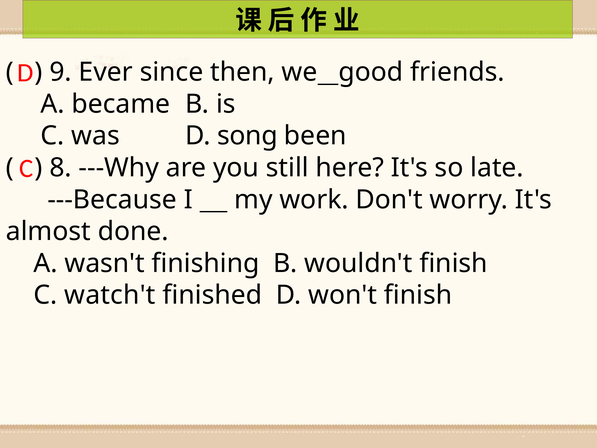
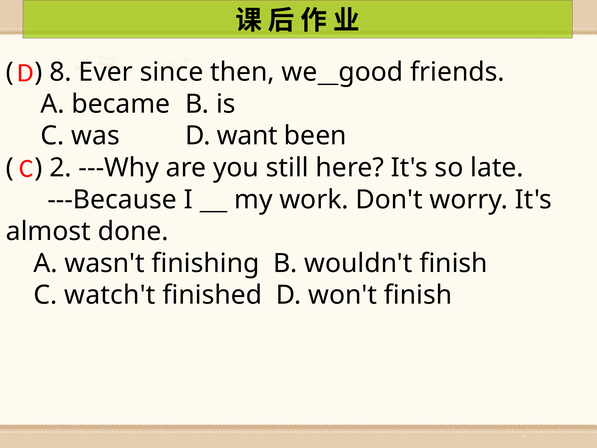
9: 9 -> 8 (61, 72)
song: song -> want (247, 136)
8: 8 -> 2 (61, 168)
